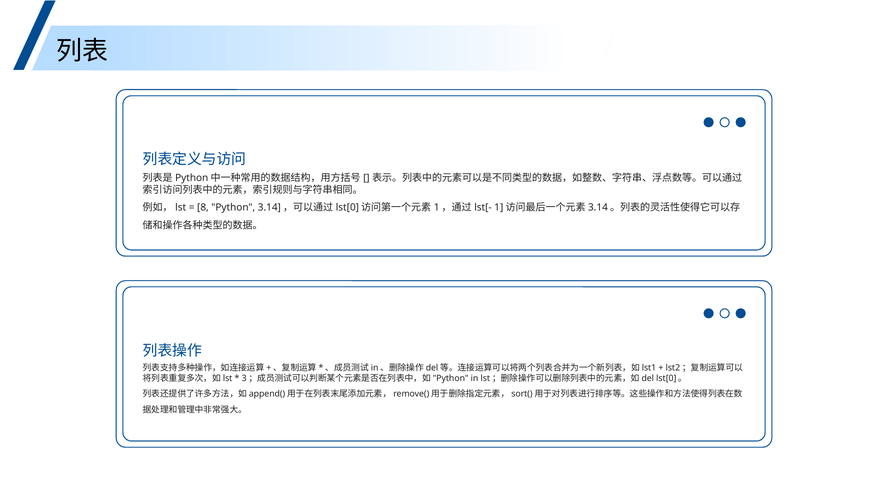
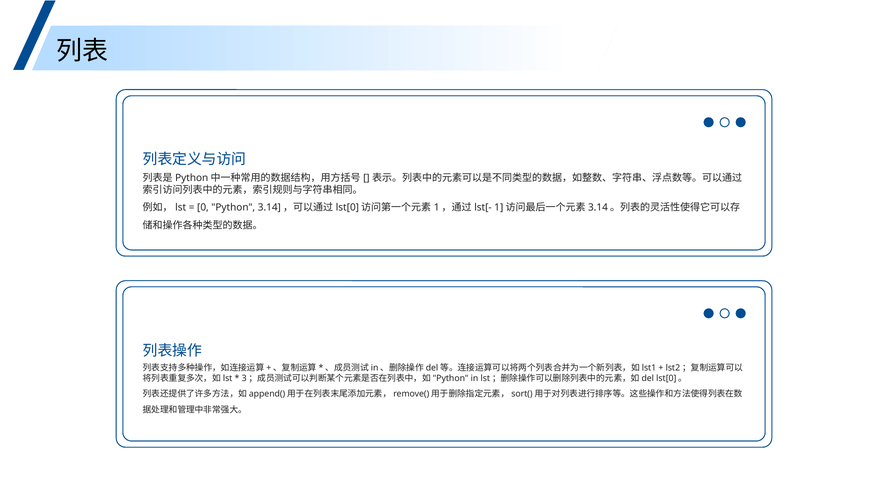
8: 8 -> 0 (203, 208)
